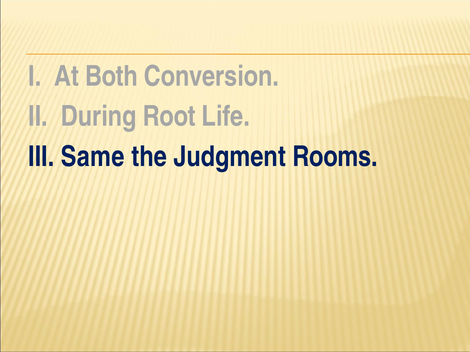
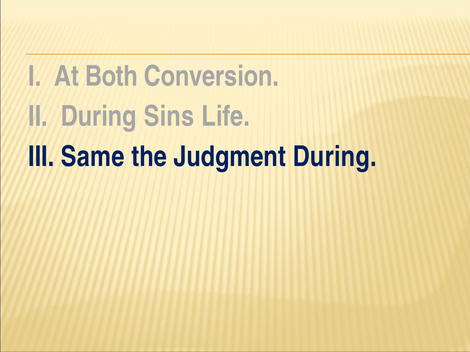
Root: Root -> Sins (169, 117)
Judgment Rooms: Rooms -> During (335, 157)
